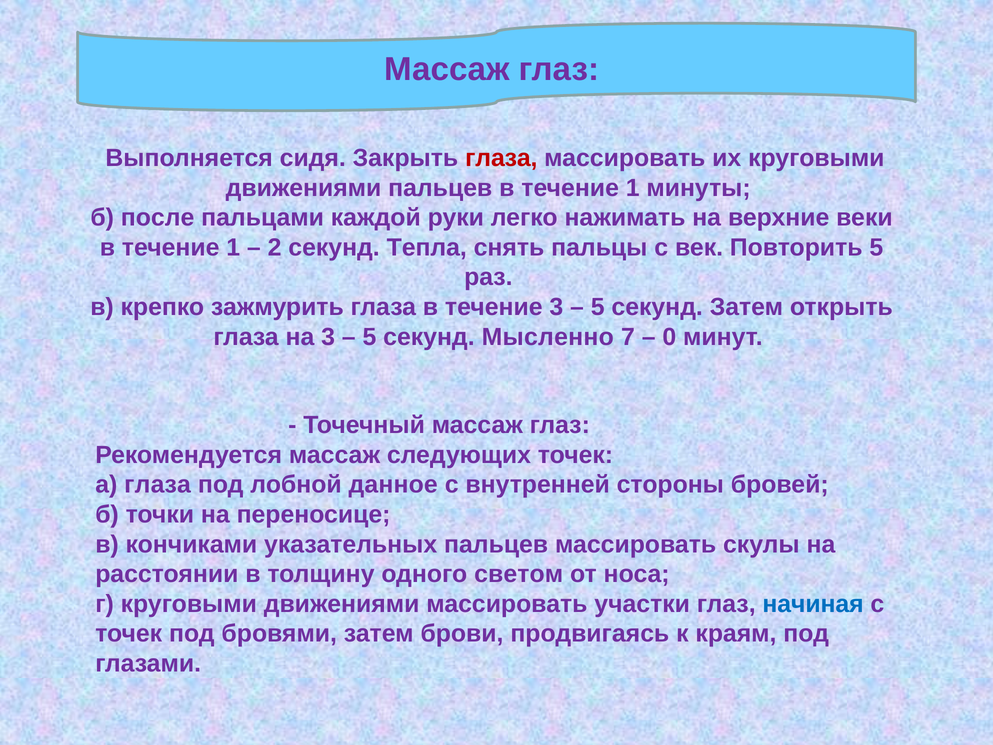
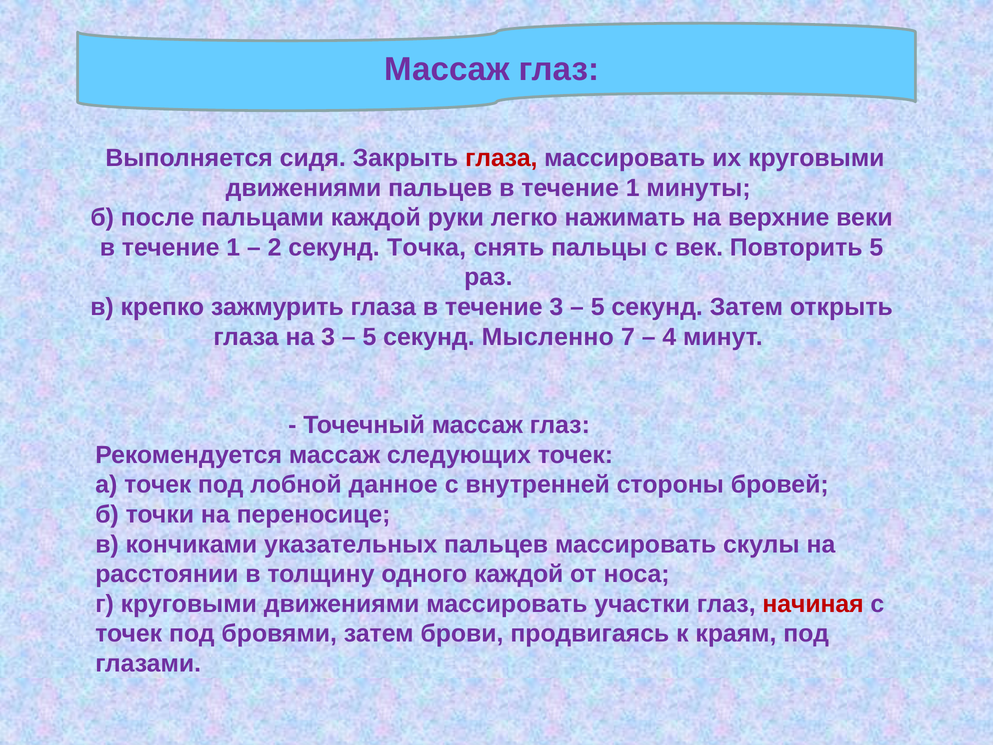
Тепла: Тепла -> Точка (427, 247)
0: 0 -> 4 (669, 337)
а глаза: глаза -> точек (158, 485)
одного светом: светом -> каждой (519, 574)
начиная colour: blue -> red (813, 604)
